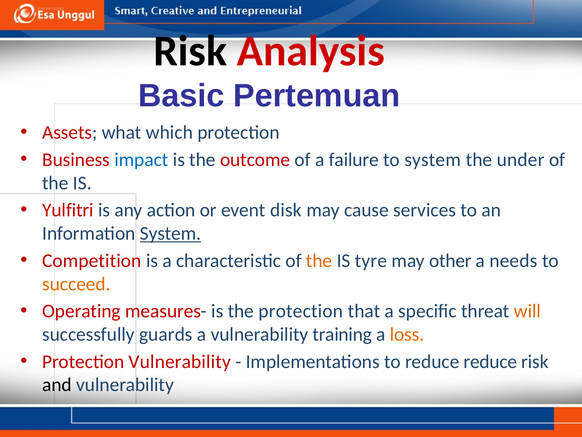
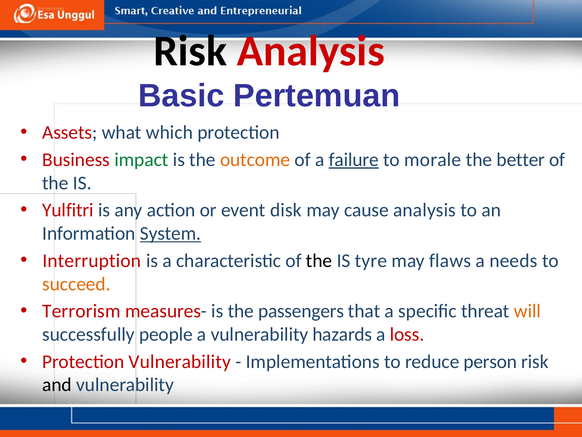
impact colour: blue -> green (141, 159)
outcome colour: red -> orange (255, 159)
failure underline: none -> present (354, 159)
to system: system -> morale (433, 159)
under: under -> better (521, 159)
cause services: services -> analysis (425, 210)
Competition: Competition -> Interruption (92, 260)
the colour: orange -> black (319, 260)
other: other -> flaws (450, 260)
Operating: Operating -> Terrorism (81, 311)
the protection: protection -> passengers (301, 311)
guards: guards -> people (166, 334)
training: training -> hazards (342, 334)
loss colour: orange -> red (407, 334)
reduce reduce: reduce -> person (490, 361)
